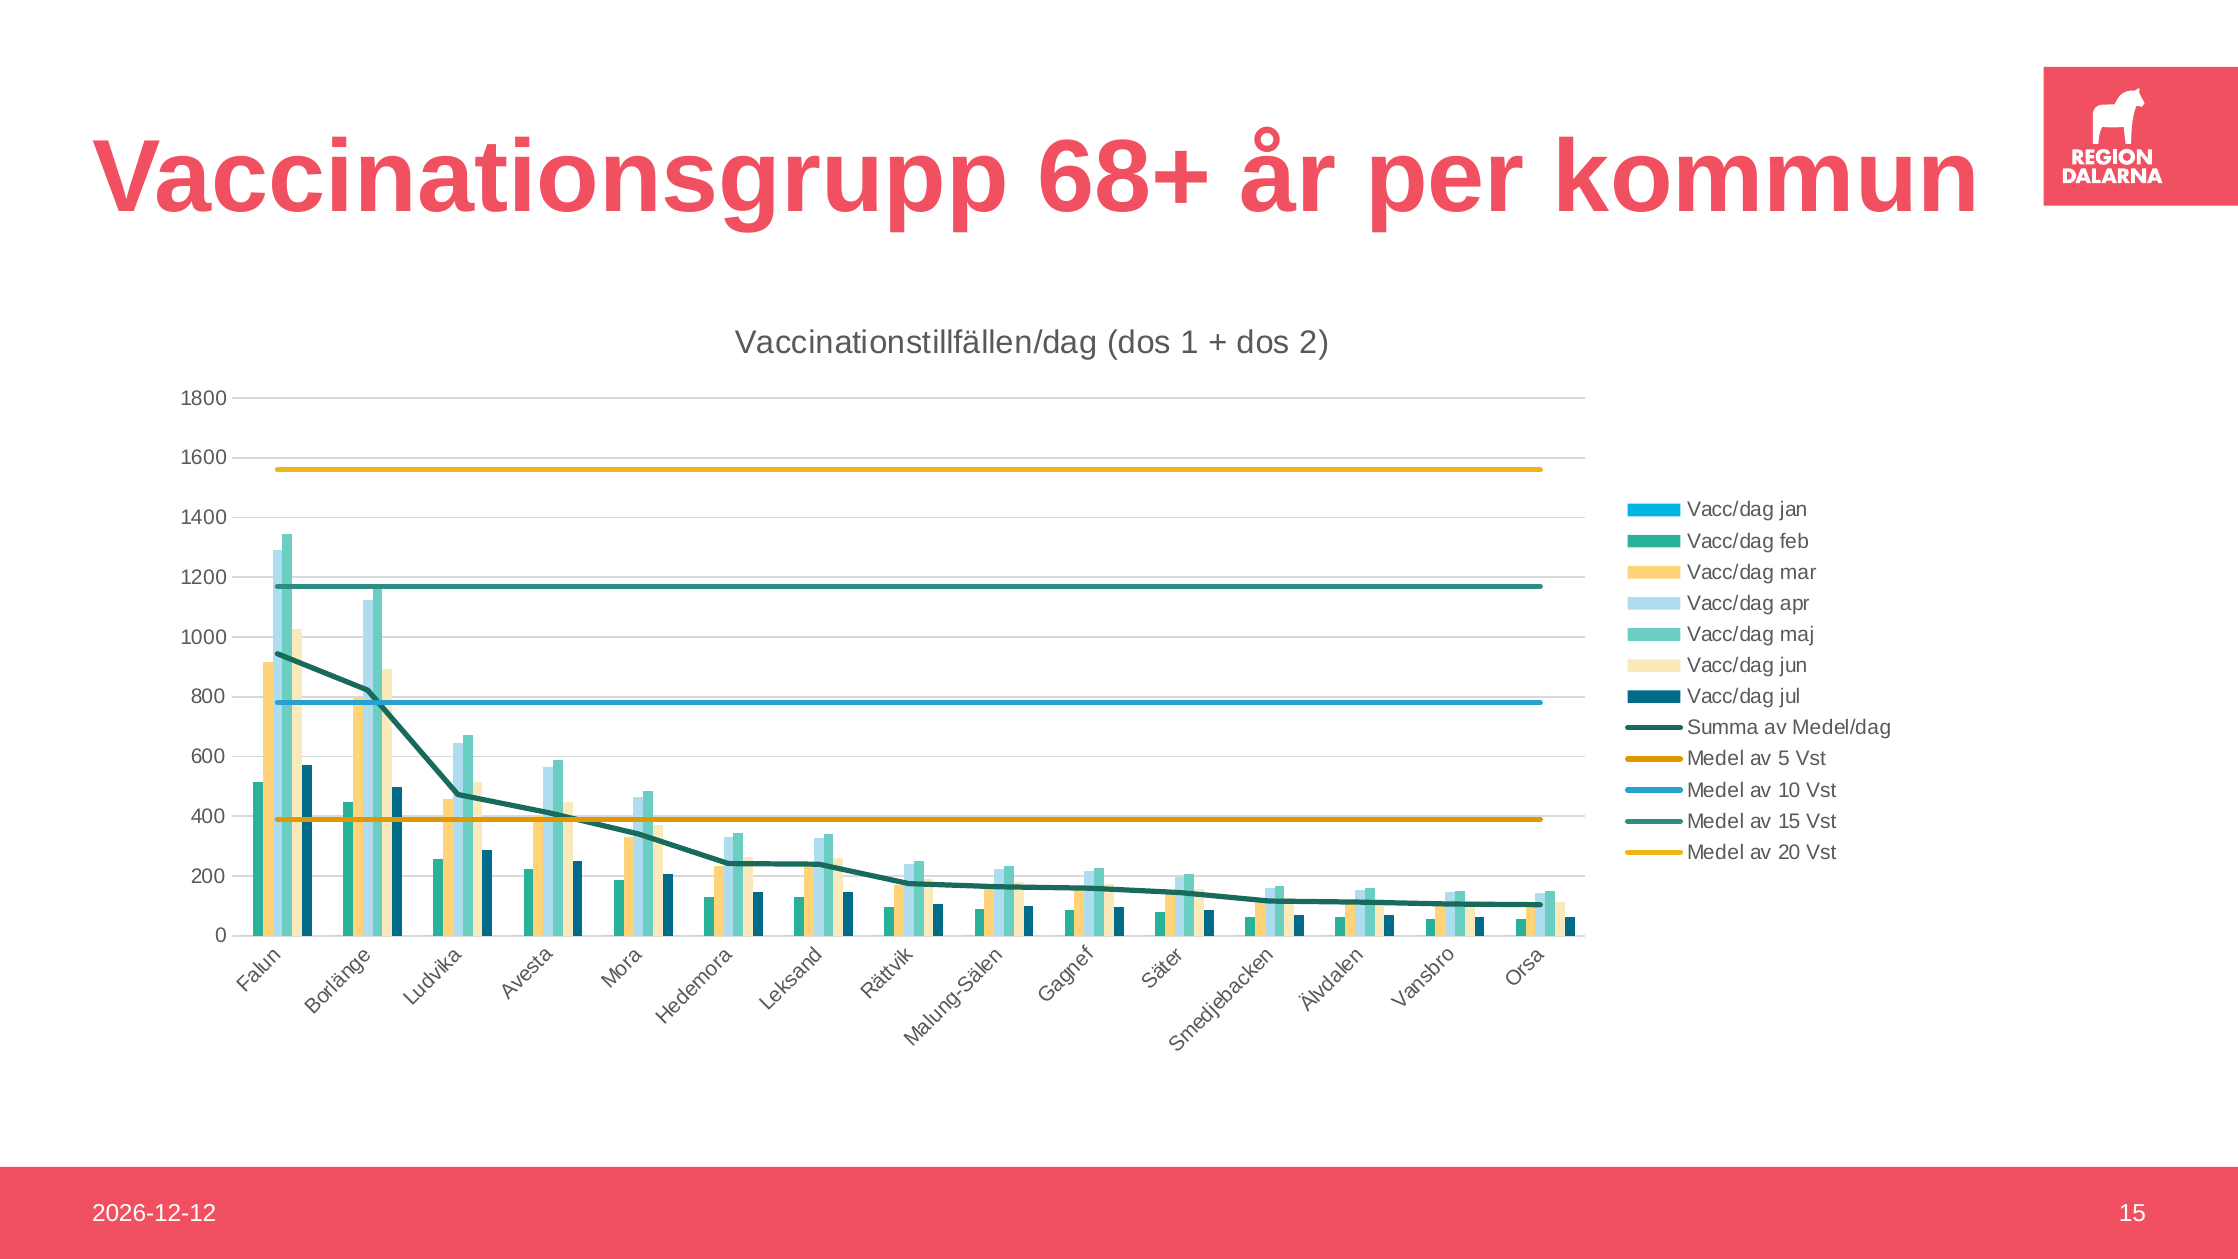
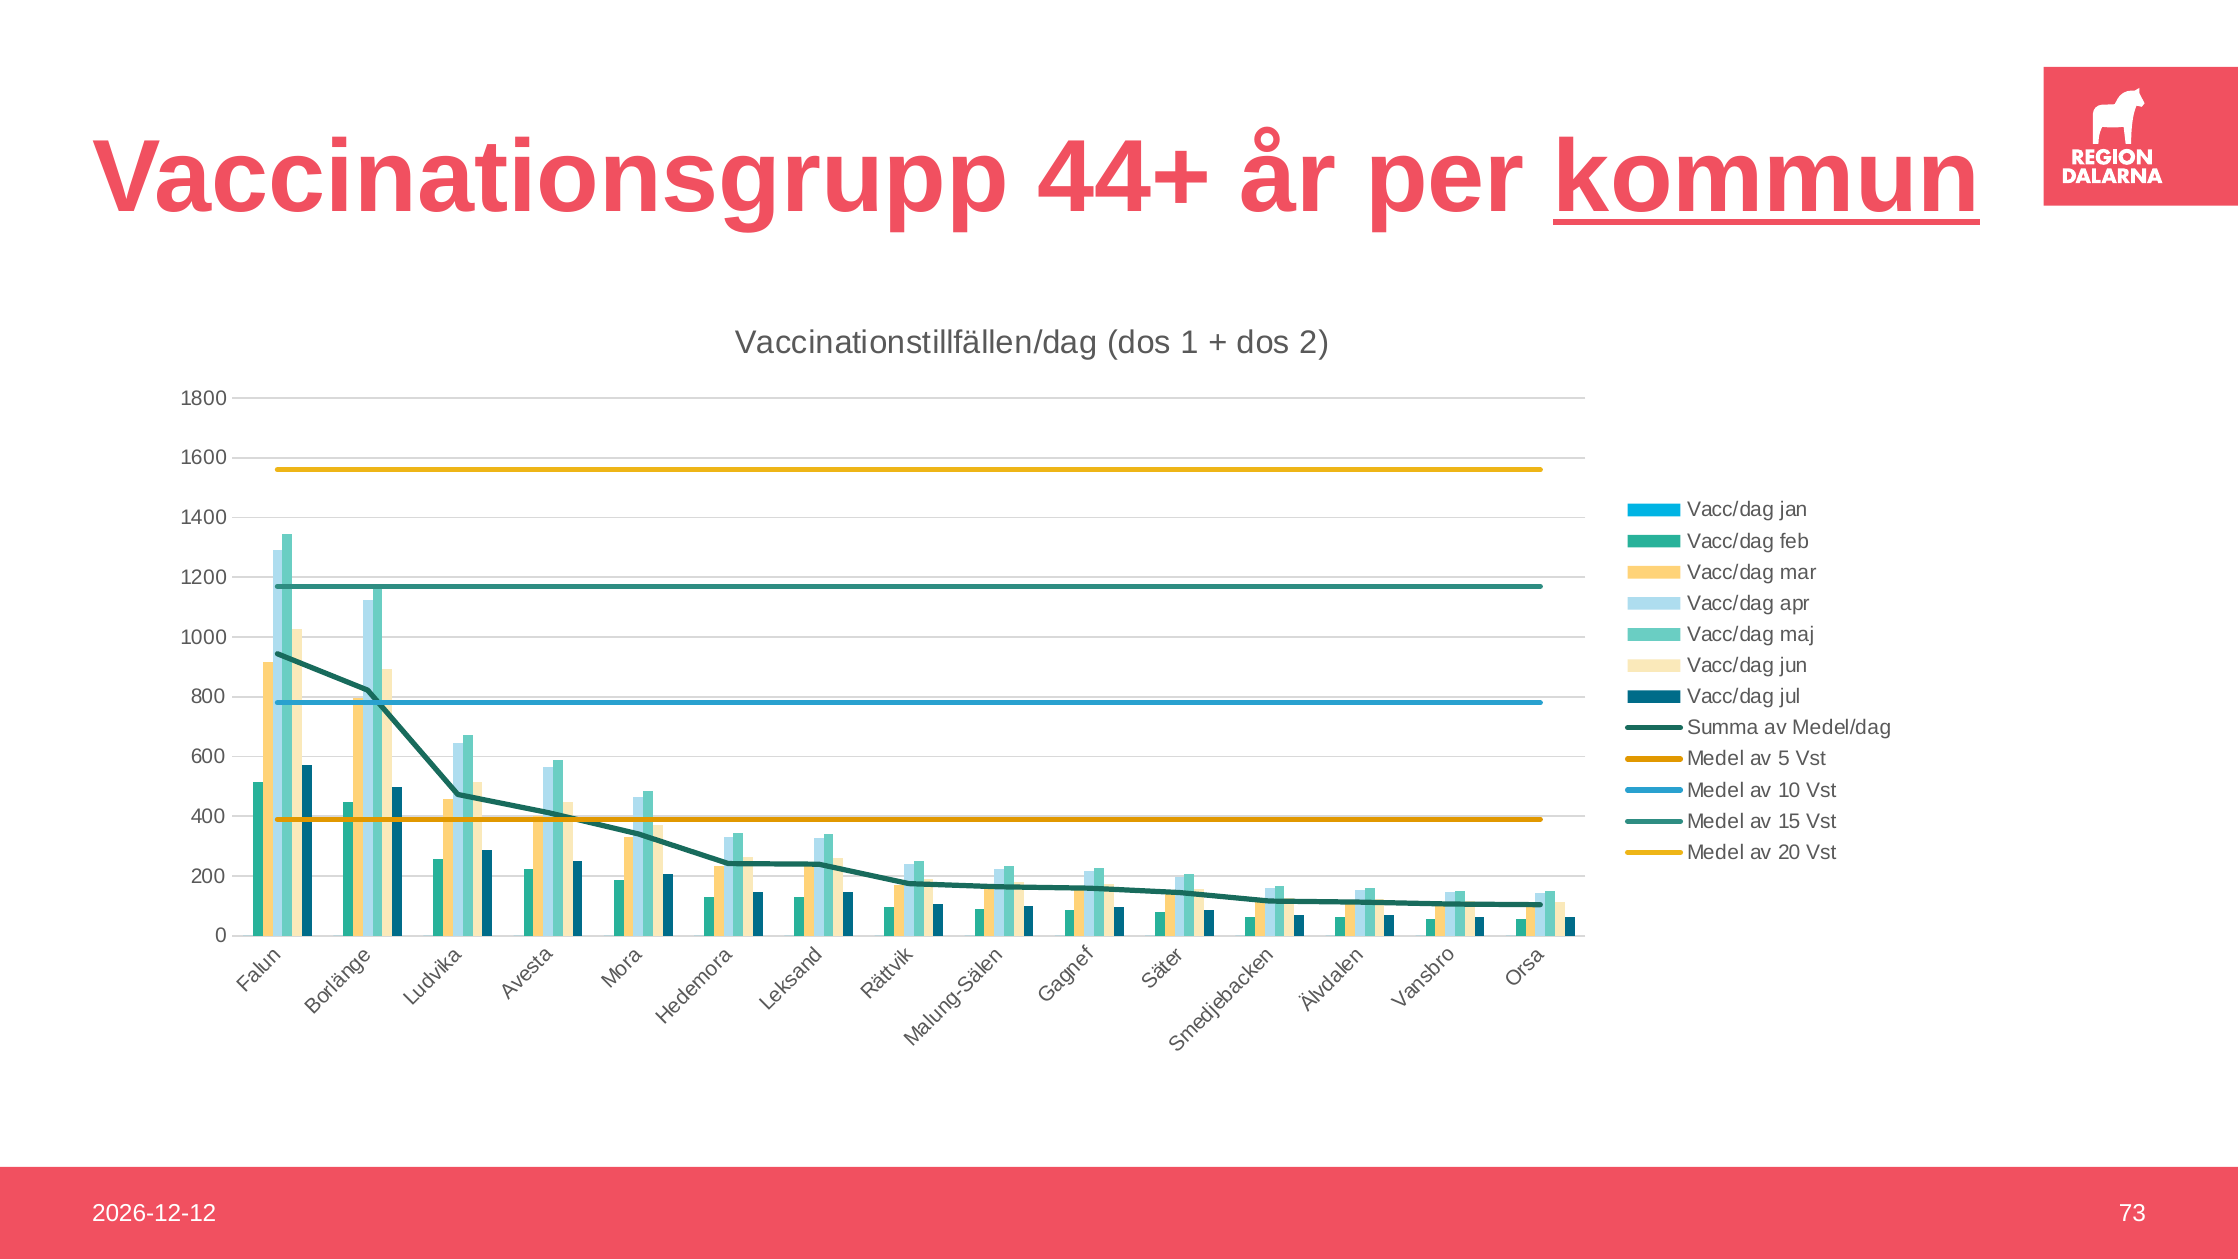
68+: 68+ -> 44+ (1124, 177)
kommun underline: none -> present (1767, 177)
15: 15 -> 73 (2133, 1214)
